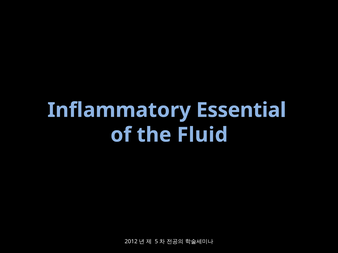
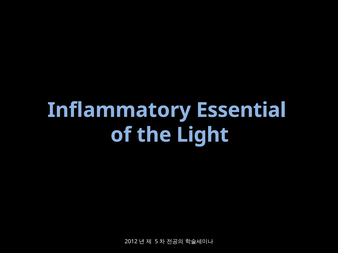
Fluid: Fluid -> Light (203, 135)
